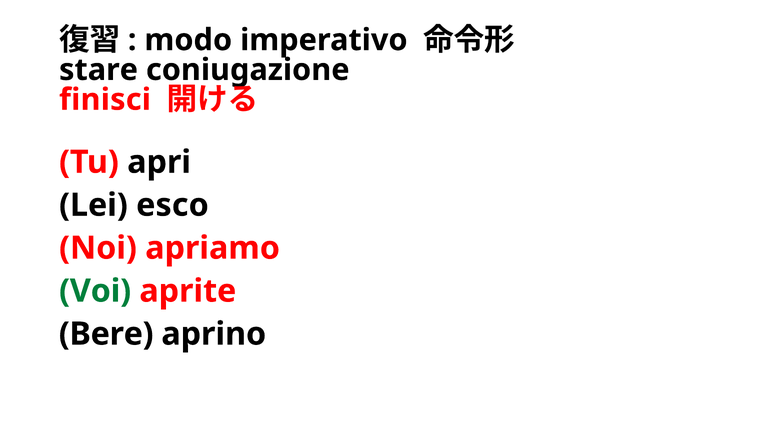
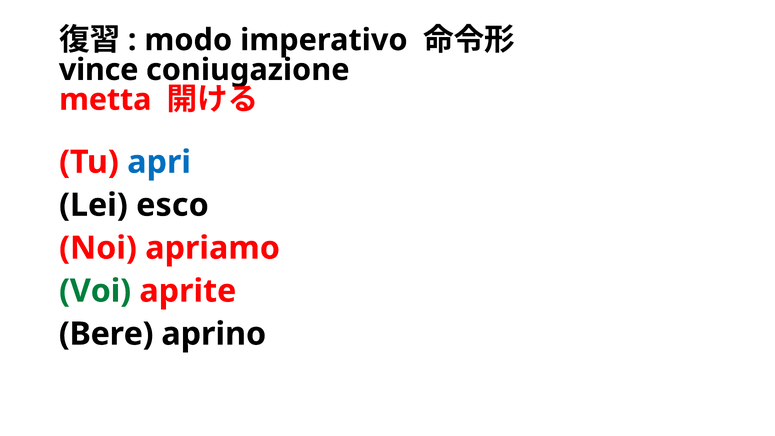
stare: stare -> vince (99, 70)
finisci: finisci -> metta (105, 100)
apri colour: black -> blue (159, 162)
